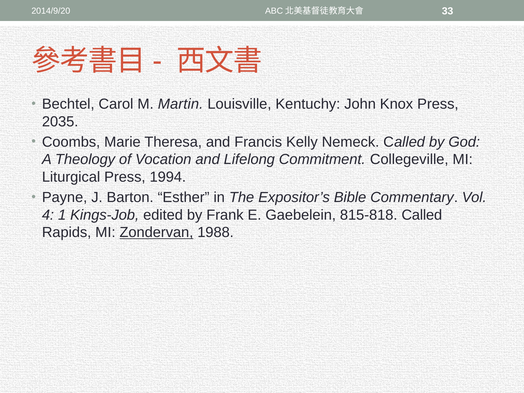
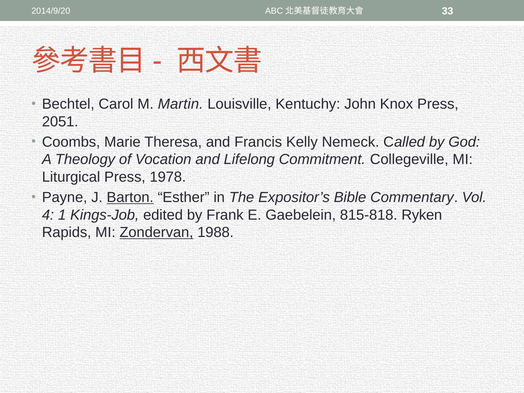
2035: 2035 -> 2051 (60, 122)
1994: 1994 -> 1978 (168, 177)
Barton underline: none -> present (130, 197)
815-818 Called: Called -> Ryken (422, 215)
